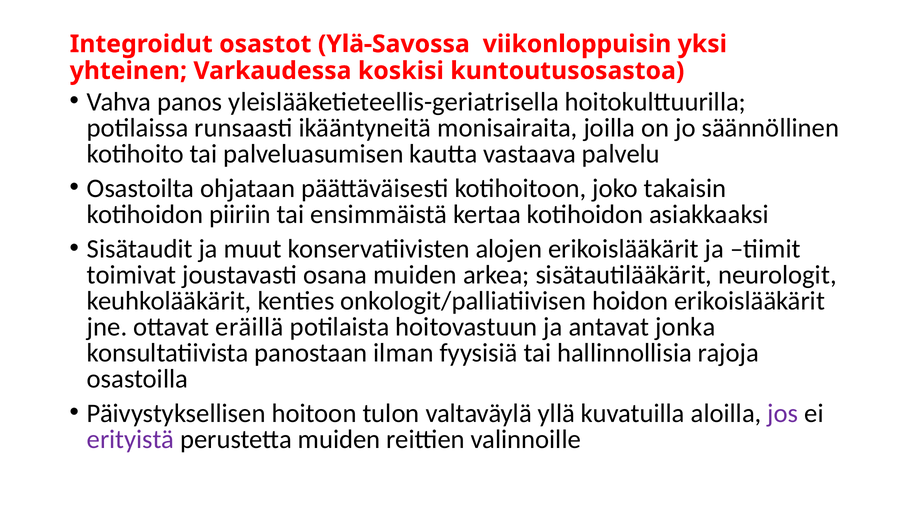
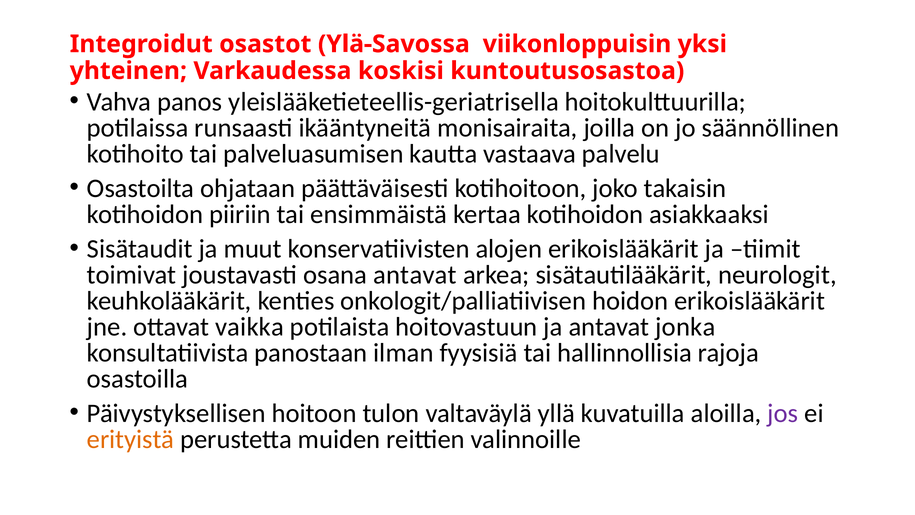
osana muiden: muiden -> antavat (415, 275)
eräillä: eräillä -> vaikka (250, 327)
erityistä colour: purple -> orange (131, 439)
